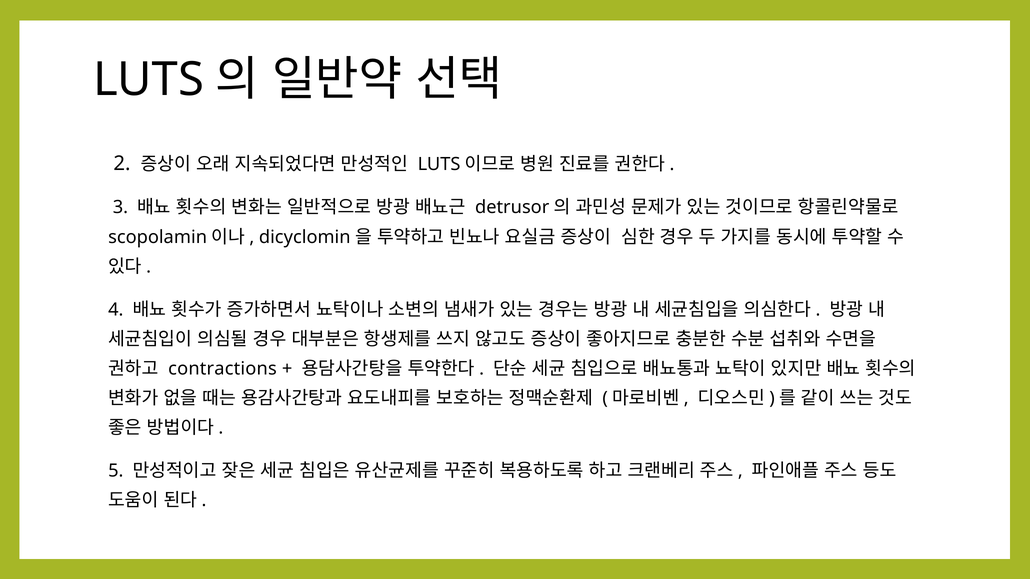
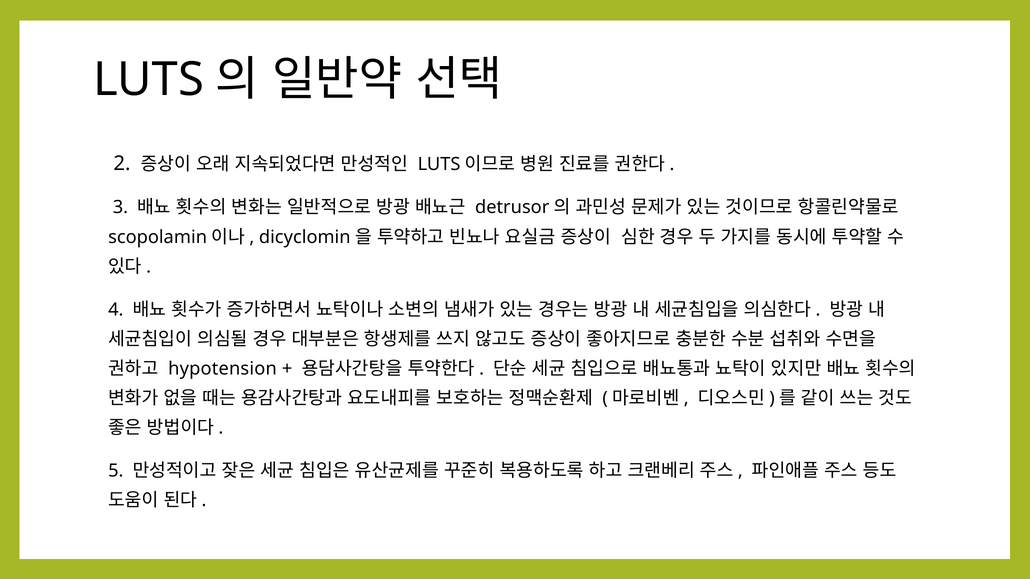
contractions: contractions -> hypotension (223, 369)
